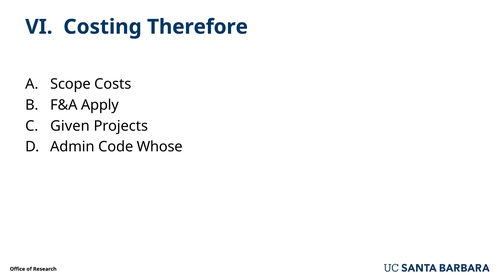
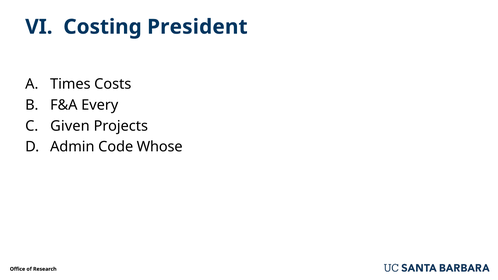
Therefore: Therefore -> President (197, 27)
Scope: Scope -> Times (70, 84)
Apply: Apply -> Every (100, 105)
